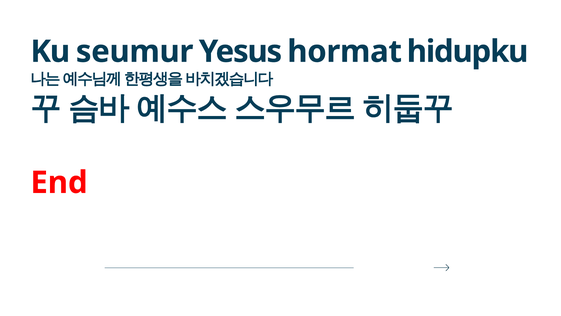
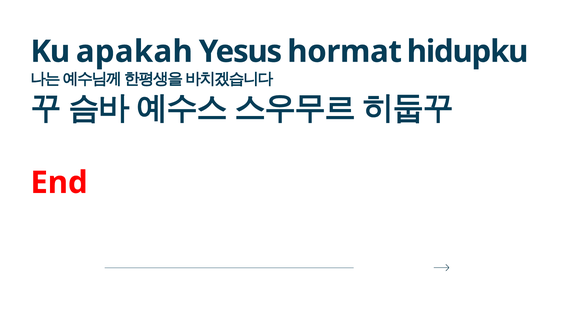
seumur: seumur -> apakah (134, 52)
